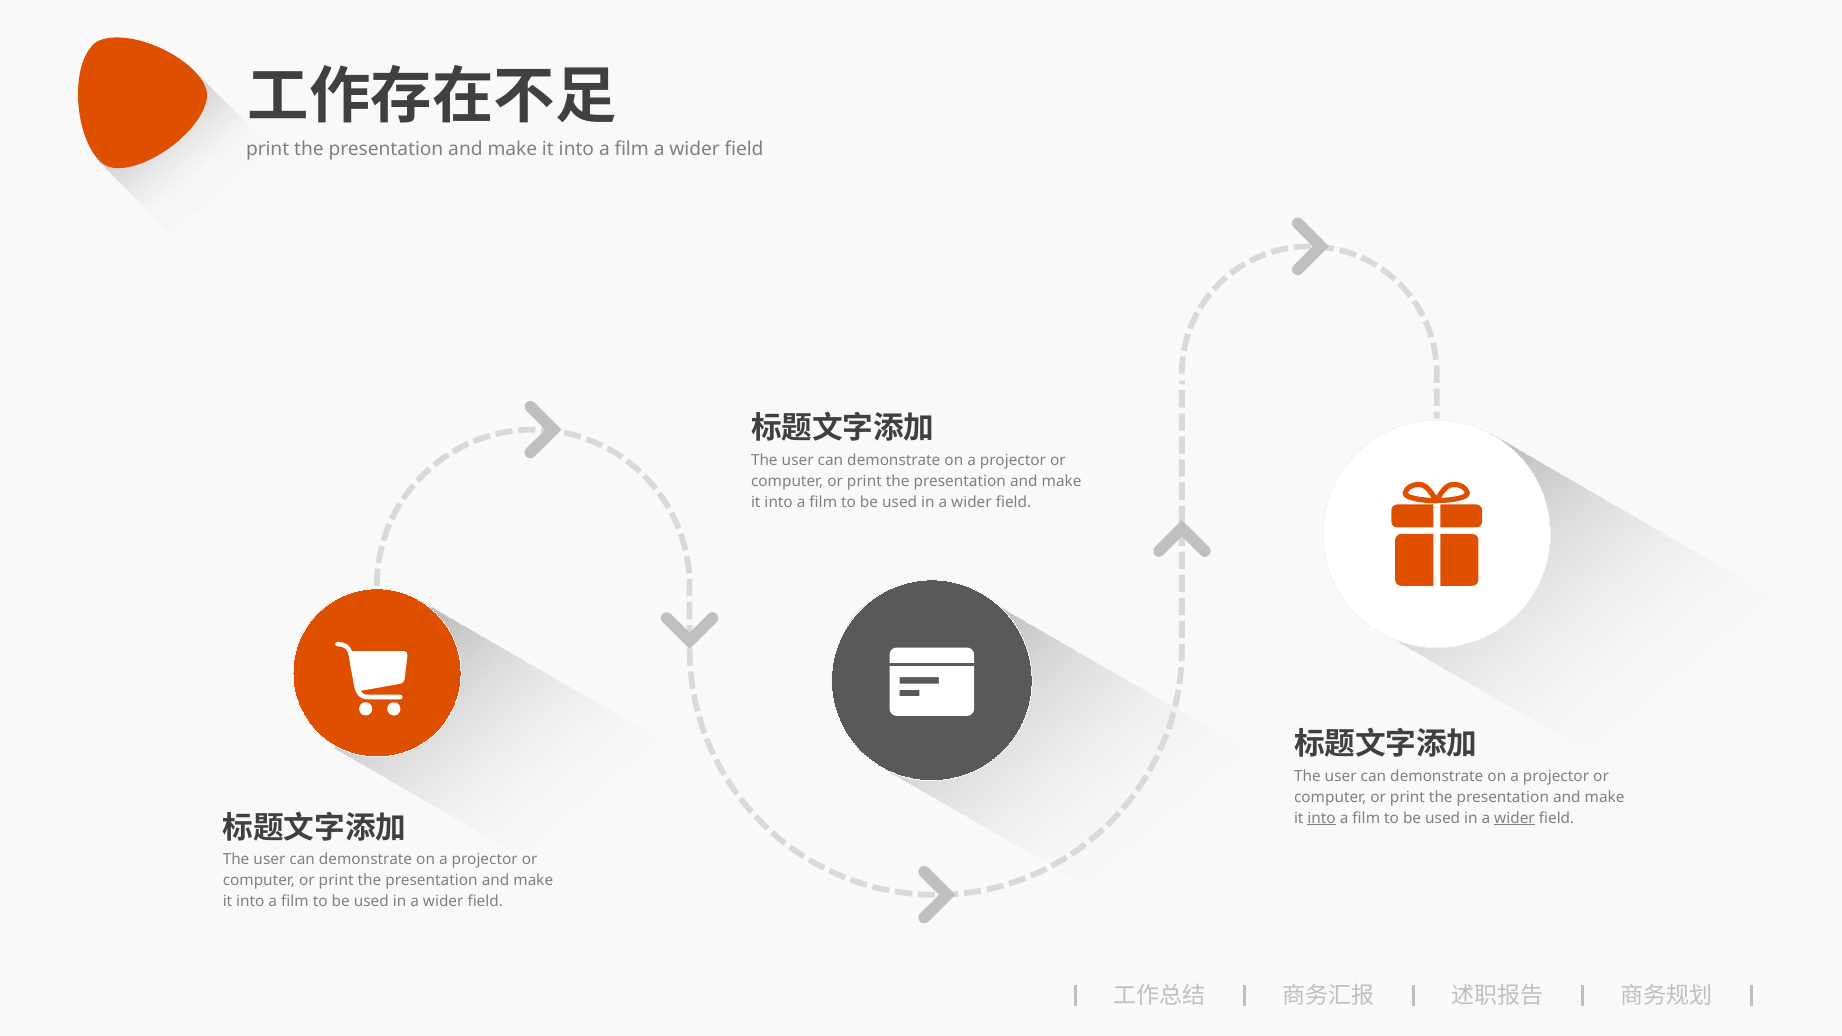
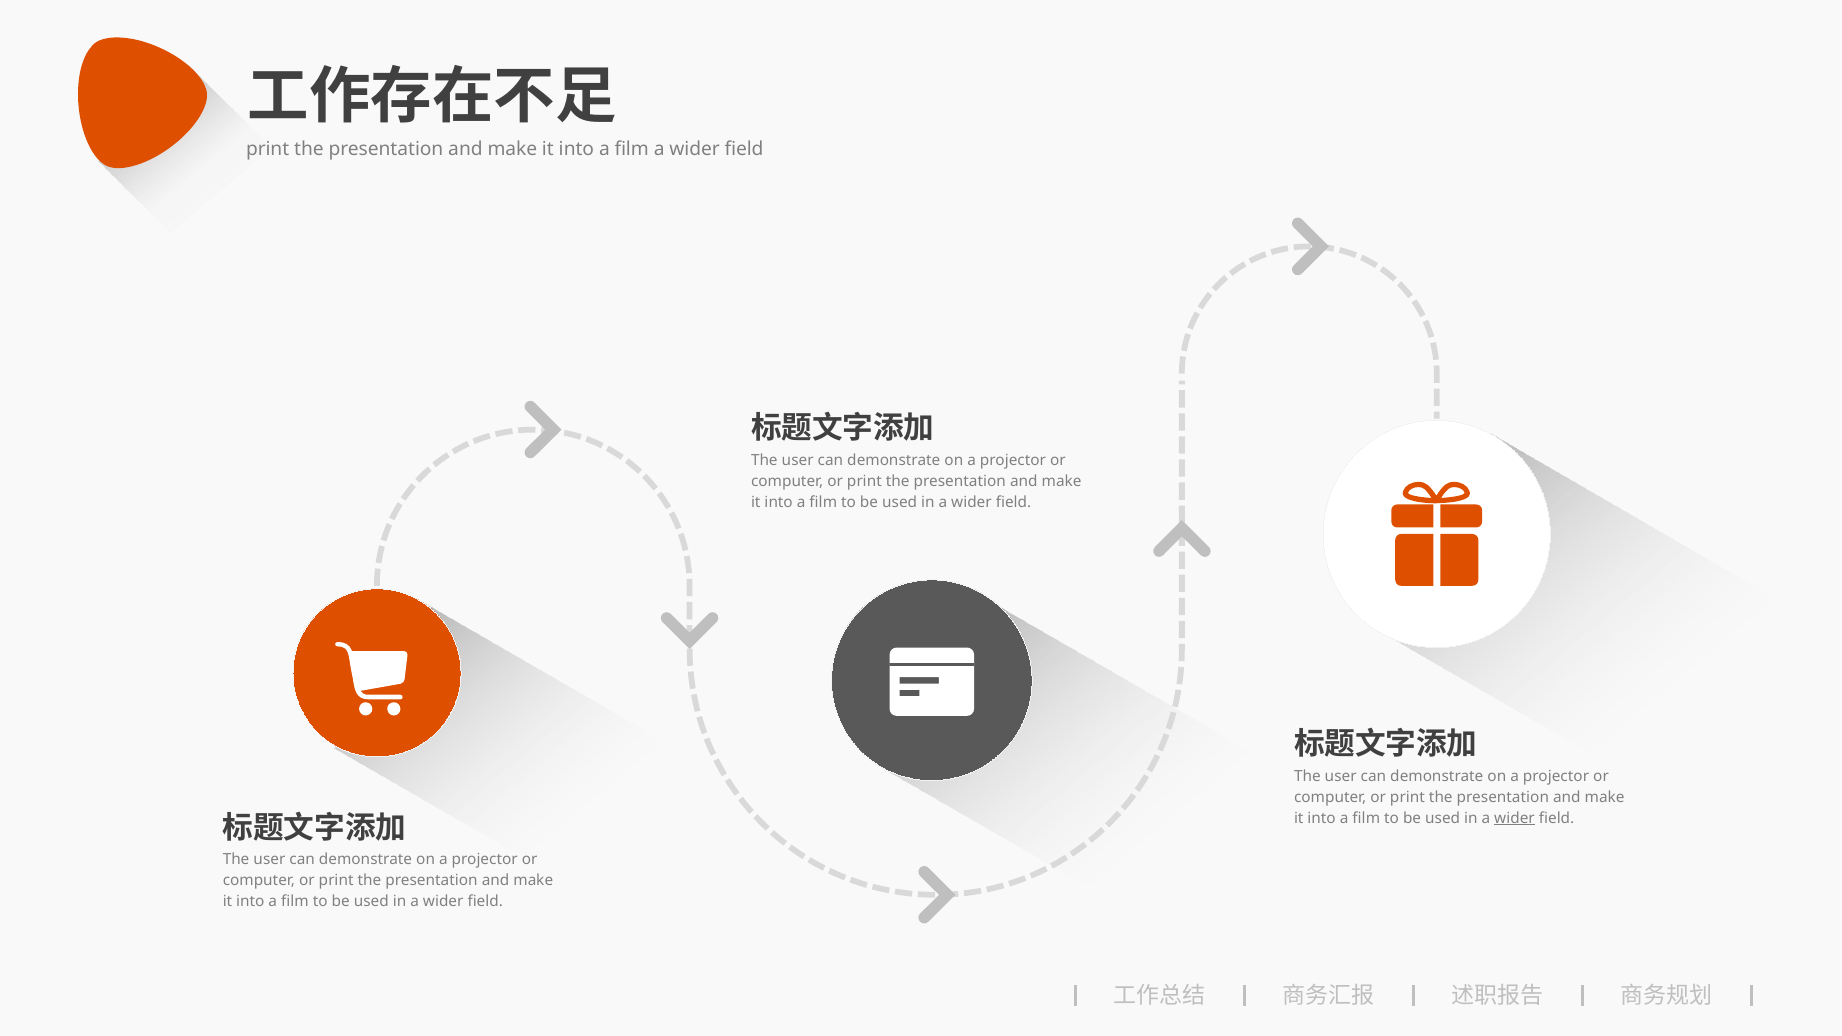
into underline: present -> none (1322, 818)
